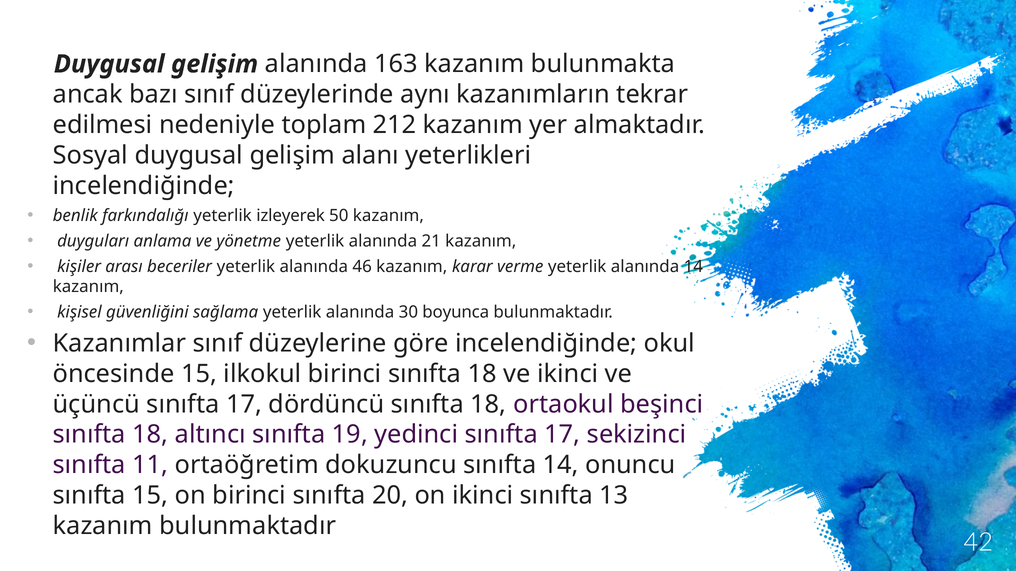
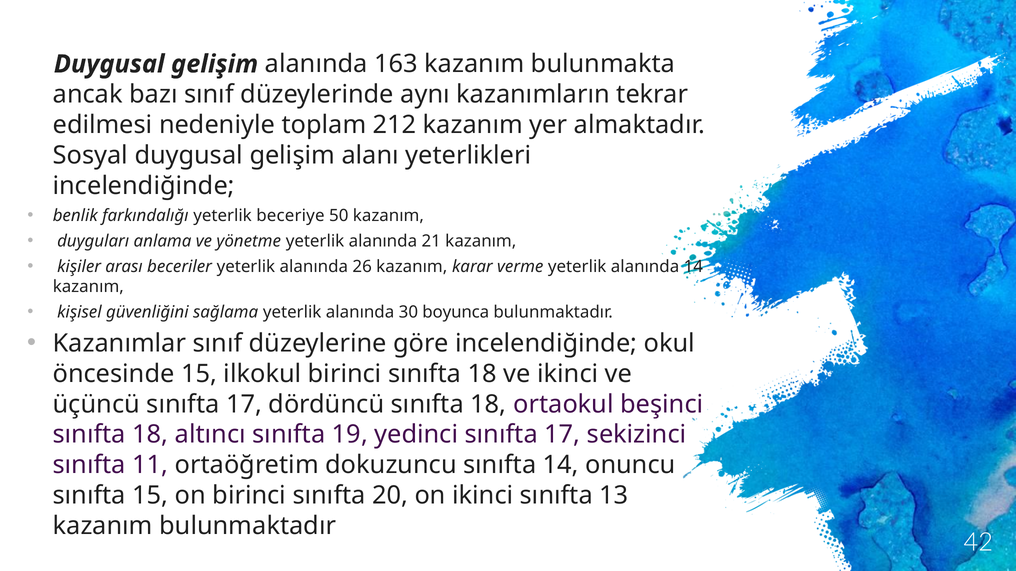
izleyerek: izleyerek -> beceriye (290, 216)
46: 46 -> 26 (362, 267)
